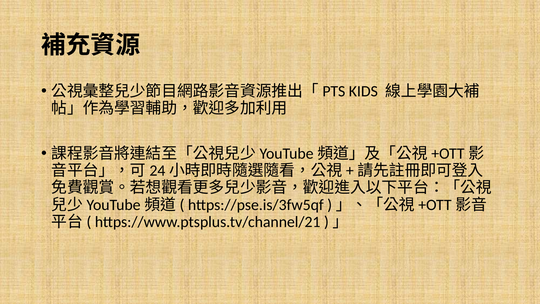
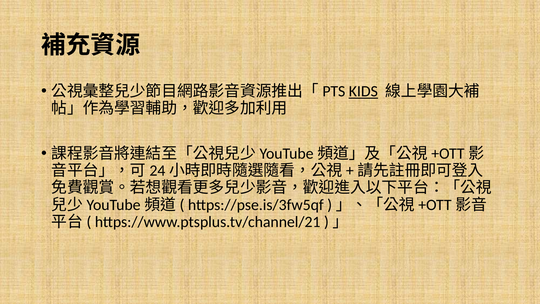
KIDS underline: none -> present (363, 91)
